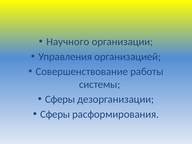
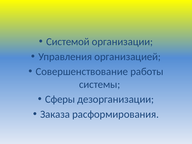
Научного: Научного -> Системой (68, 42)
Сферы: Сферы -> Заказа (55, 114)
